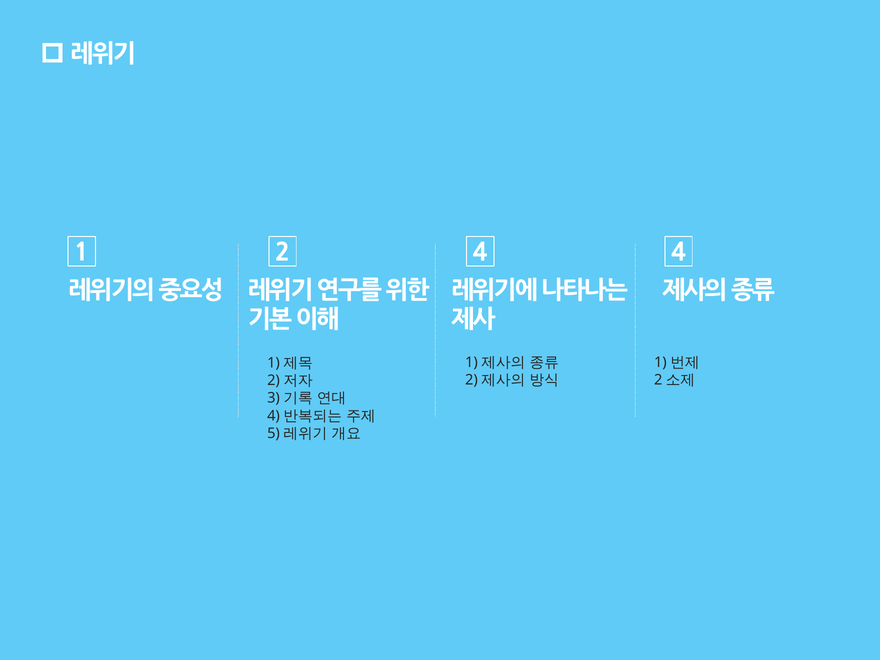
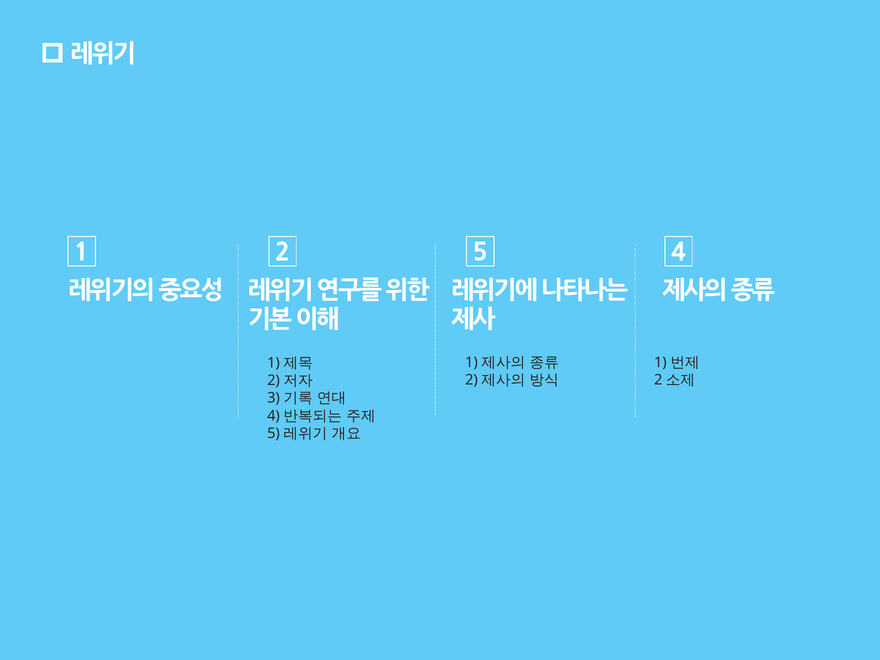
2 4: 4 -> 5 (480, 253)
